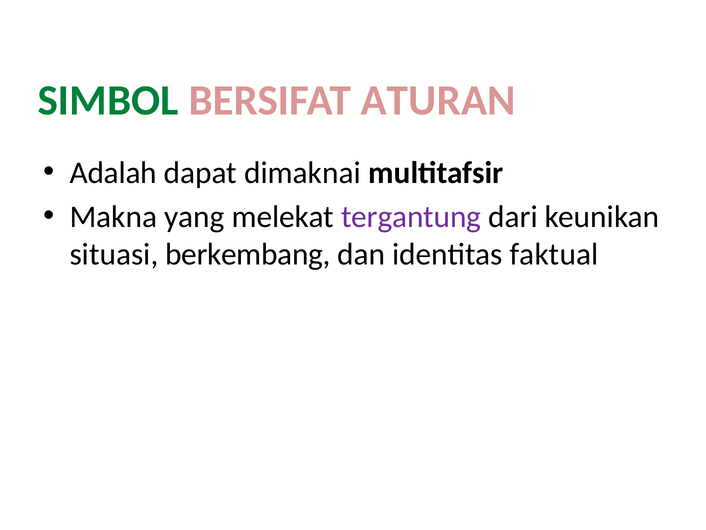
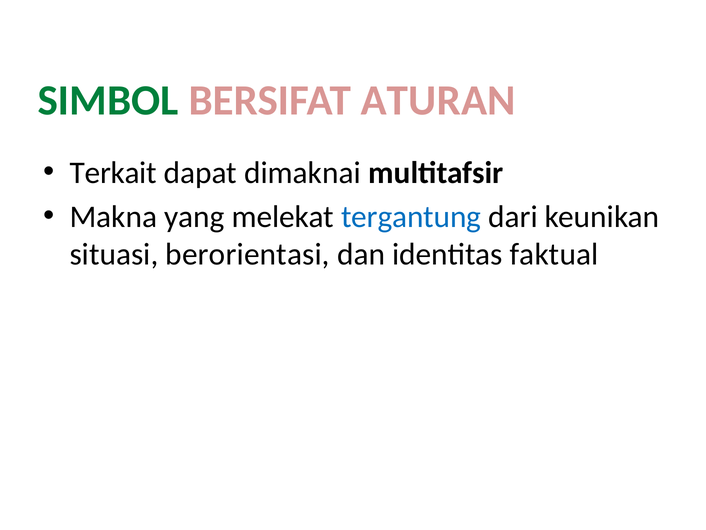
Adalah: Adalah -> Terkait (113, 173)
tergantung colour: purple -> blue (411, 217)
berkembang: berkembang -> berorientasi (248, 254)
